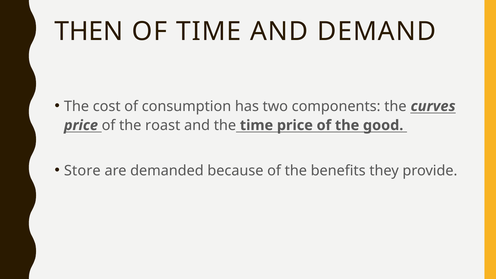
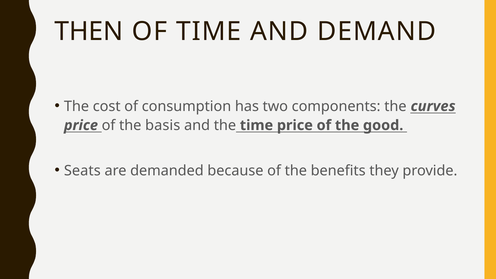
roast: roast -> basis (163, 125)
Store: Store -> Seats (82, 171)
